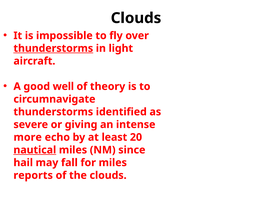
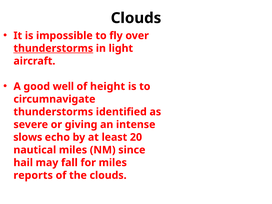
theory: theory -> height (108, 86)
more: more -> slows (28, 137)
nautical underline: present -> none (35, 150)
